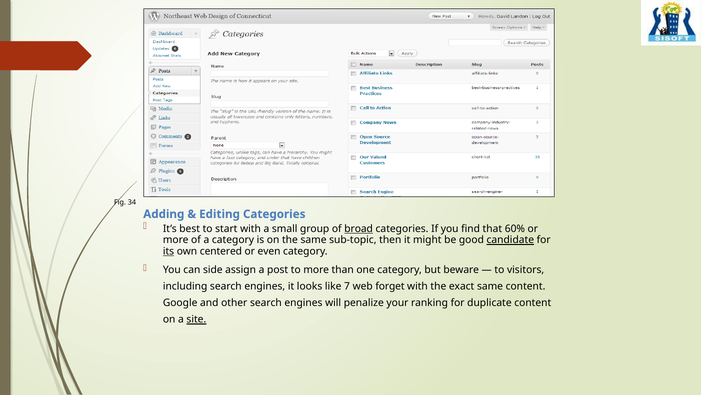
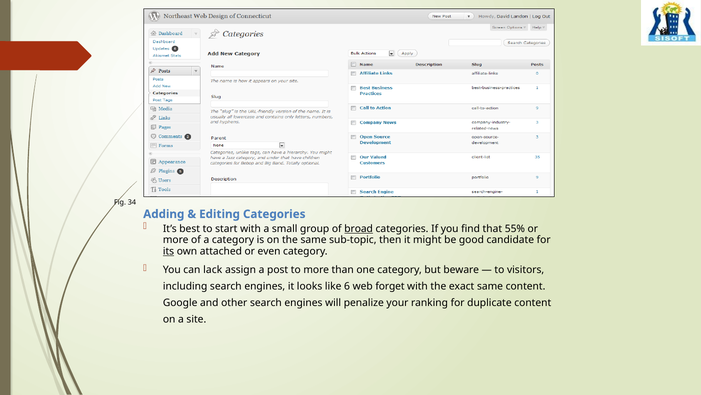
60%: 60% -> 55% (515, 229)
candidate underline: present -> none (510, 240)
centered: centered -> attached (221, 251)
side: side -> lack (213, 269)
7: 7 -> 6 (347, 286)
site underline: present -> none (196, 319)
